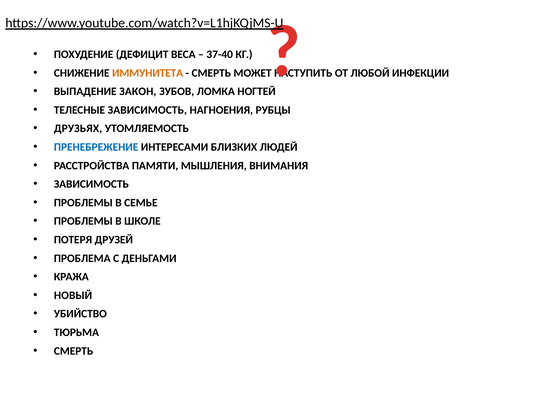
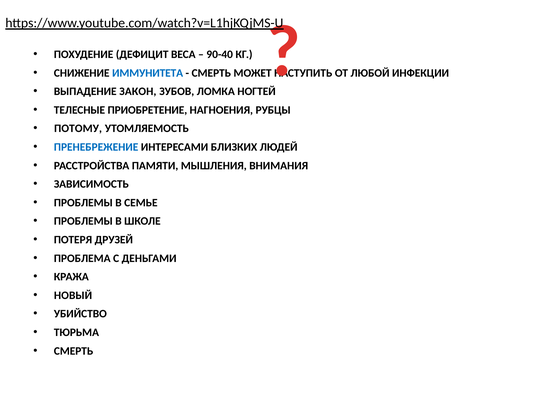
37-40: 37-40 -> 90-40 (220, 54)
ИММУНИТЕТА colour: orange -> blue (148, 73)
ТЕЛЕСНЫЕ ЗАВИСИМОСТЬ: ЗАВИСИМОСТЬ -> ПРИОБРЕТЕНИЕ (147, 110)
ДРУЗЬЯХ: ДРУЗЬЯХ -> ПОТОМУ (78, 128)
